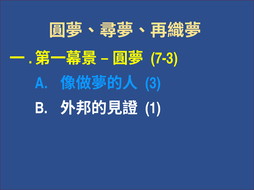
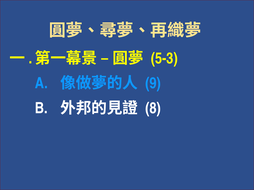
7-3: 7-3 -> 5-3 (164, 58)
3: 3 -> 9 (153, 83)
1: 1 -> 8 (153, 108)
